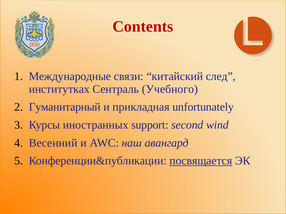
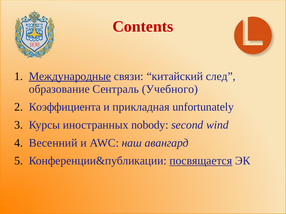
Международные underline: none -> present (70, 76)
институтках: институтках -> образование (59, 89)
Гуманитарный: Гуманитарный -> Коэффициента (65, 107)
support: support -> nobody (150, 125)
